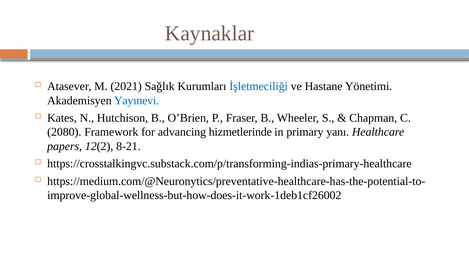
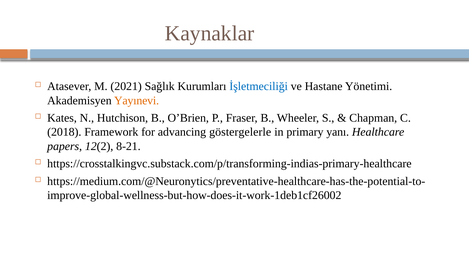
Yayınevi colour: blue -> orange (137, 100)
2080: 2080 -> 2018 (64, 132)
hizmetlerinde: hizmetlerinde -> göstergelerle (240, 132)
